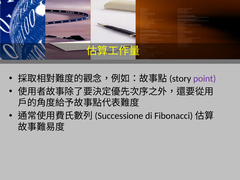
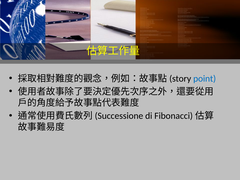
point colour: purple -> blue (205, 79)
